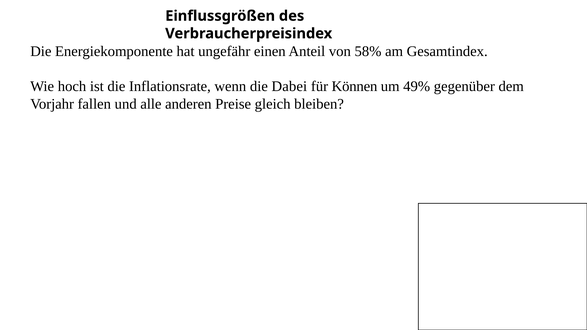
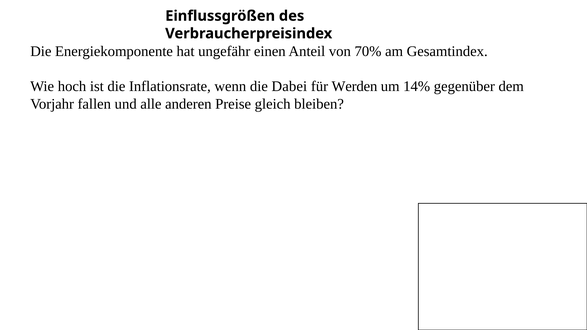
58%: 58% -> 70% (368, 51)
Können: Können -> Werden (355, 87)
49%: 49% -> 14% (417, 87)
